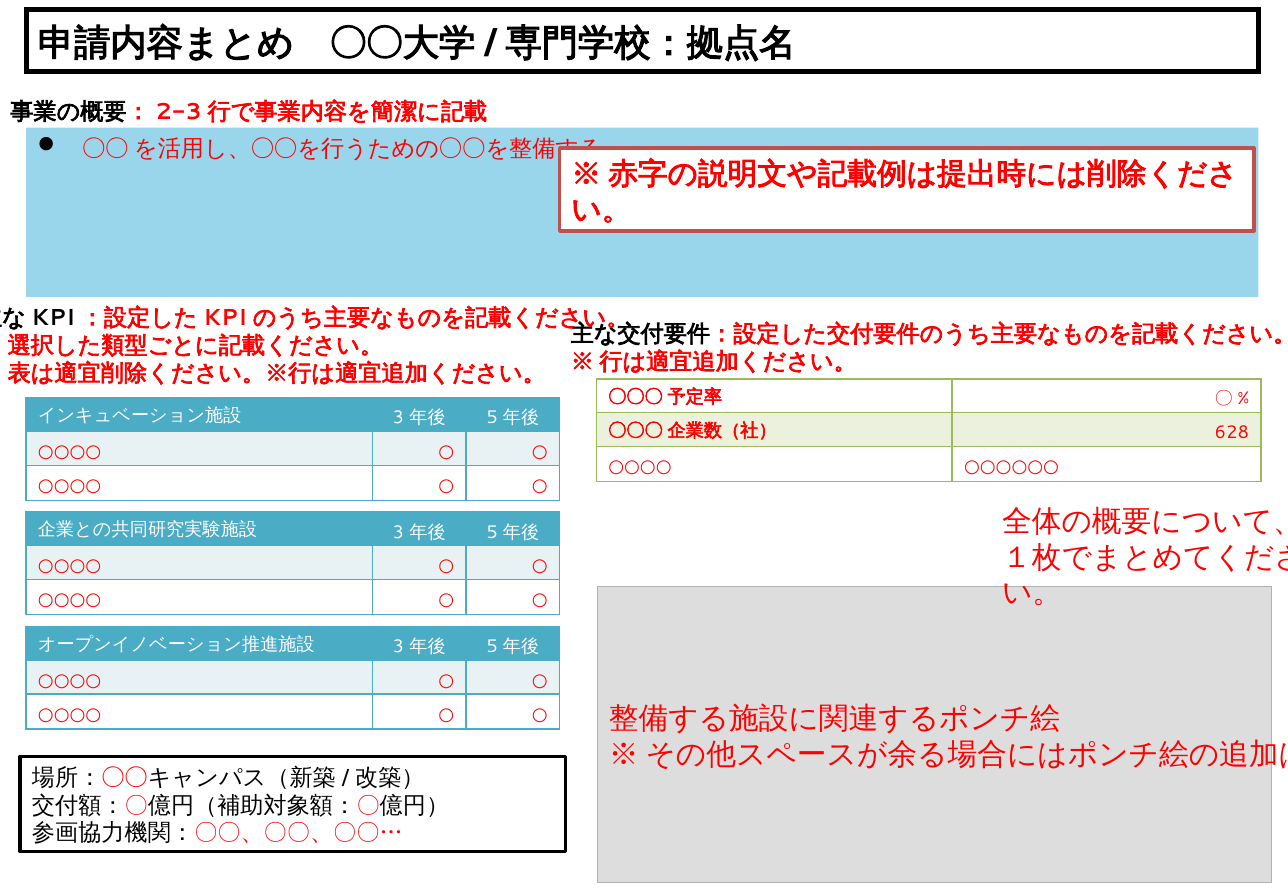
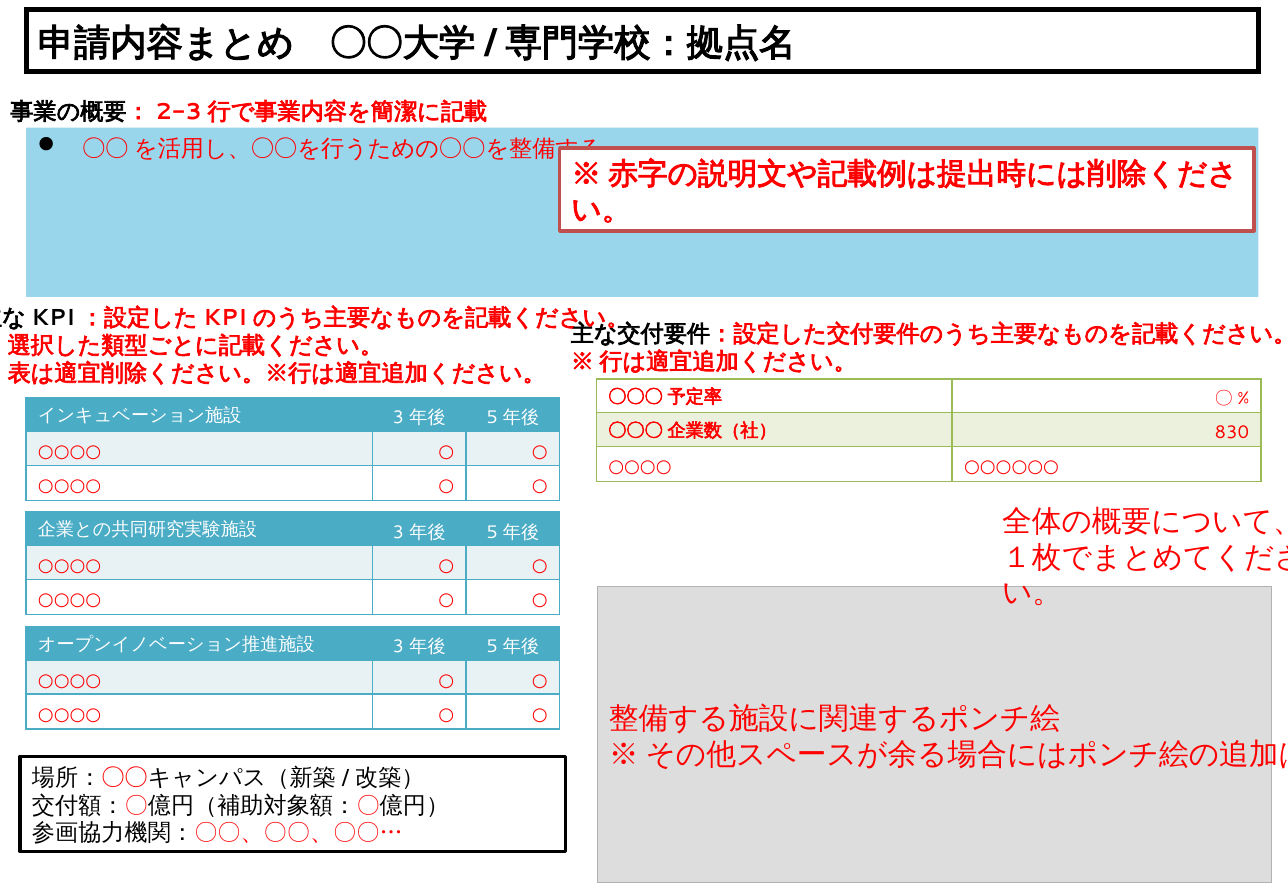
628: 628 -> 830 (1232, 433)
